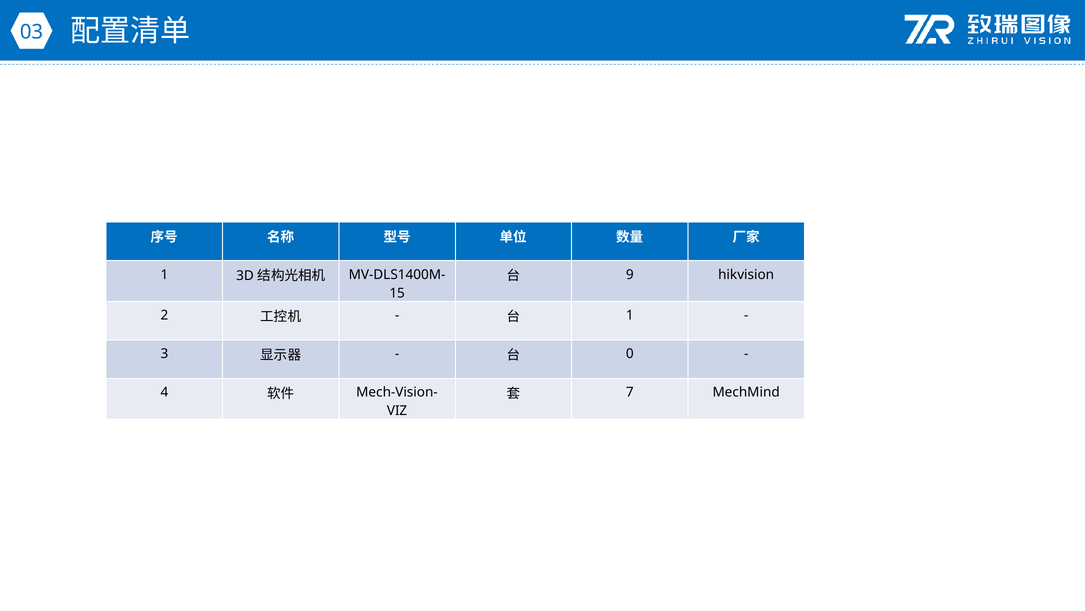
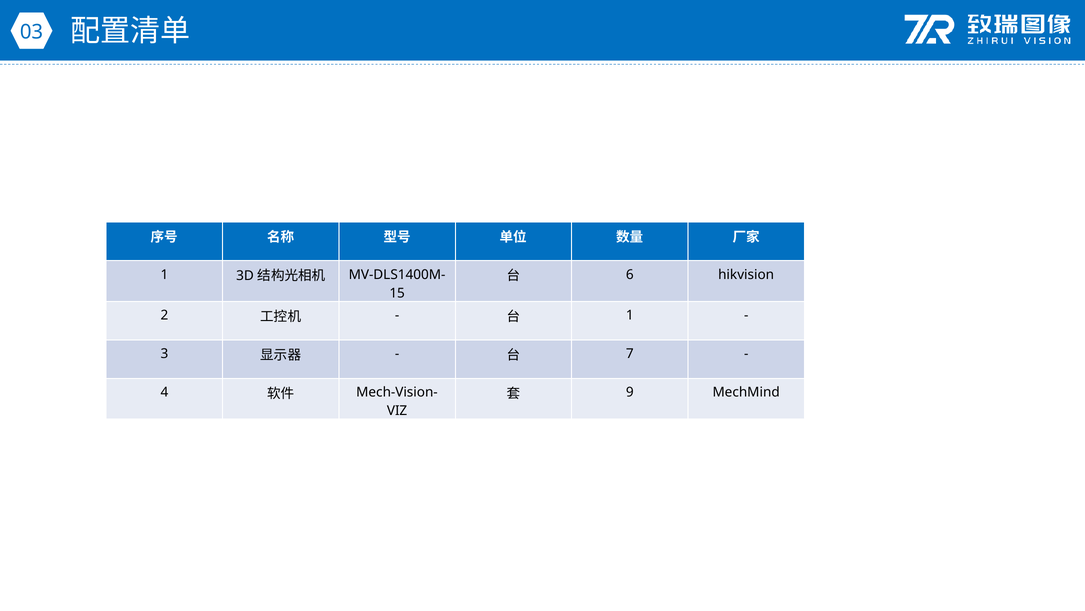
9: 9 -> 6 (630, 274)
0: 0 -> 7 (630, 354)
7: 7 -> 9 (630, 392)
